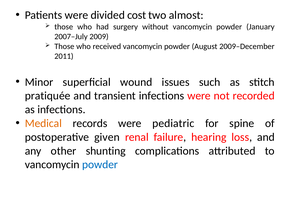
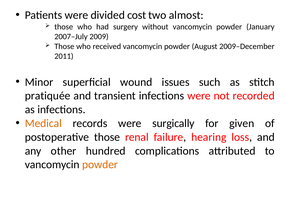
pediatric: pediatric -> surgically (173, 123)
spine: spine -> given (242, 123)
postoperative given: given -> those (107, 137)
shunting: shunting -> hundred (106, 151)
powder colour: blue -> orange (100, 165)
